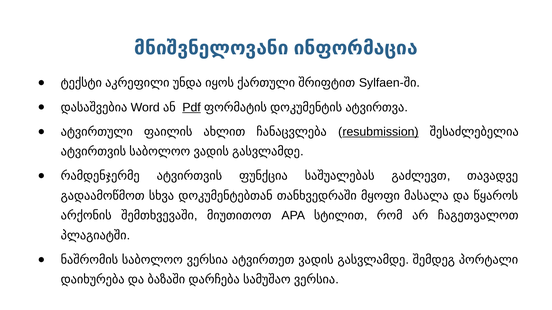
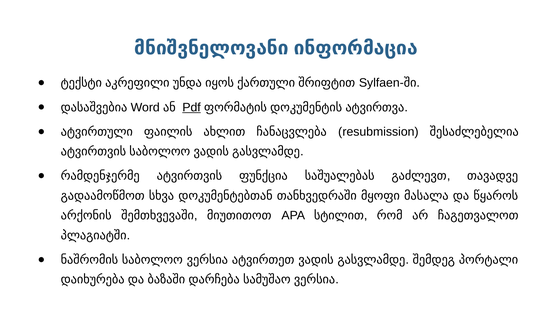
resubmission underline: present -> none (380, 132)
